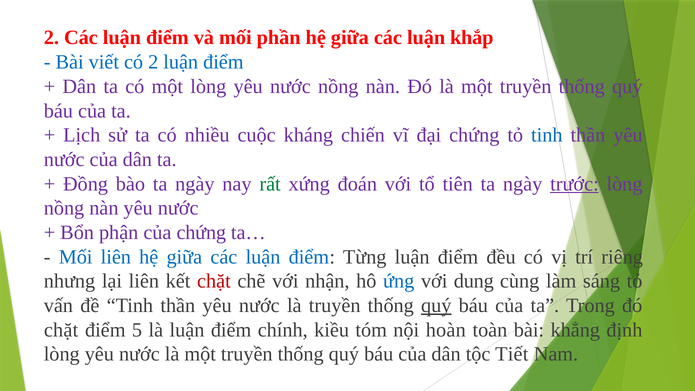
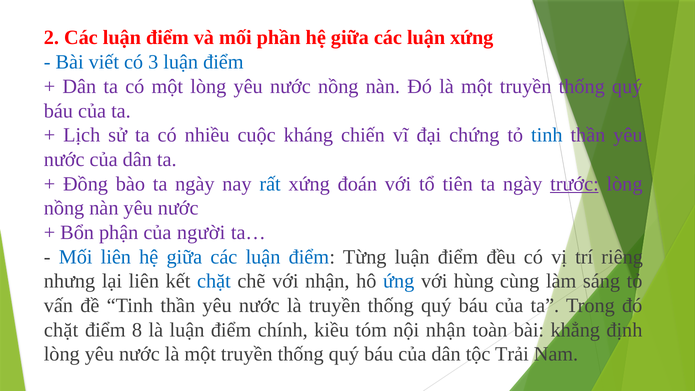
luận khắp: khắp -> xứng (472, 38)
có 2: 2 -> 3 (153, 62)
rất colour: green -> blue (270, 184)
của chứng: chứng -> người (201, 232)
chặt colour: red -> blue (214, 281)
dung: dung -> hùng (474, 281)
quý underline: present -> none (436, 306)
5: 5 -> 8 (137, 330)
nội hoàn: hoàn -> nhận (446, 330)
Tiết: Tiết -> Trải (512, 354)
